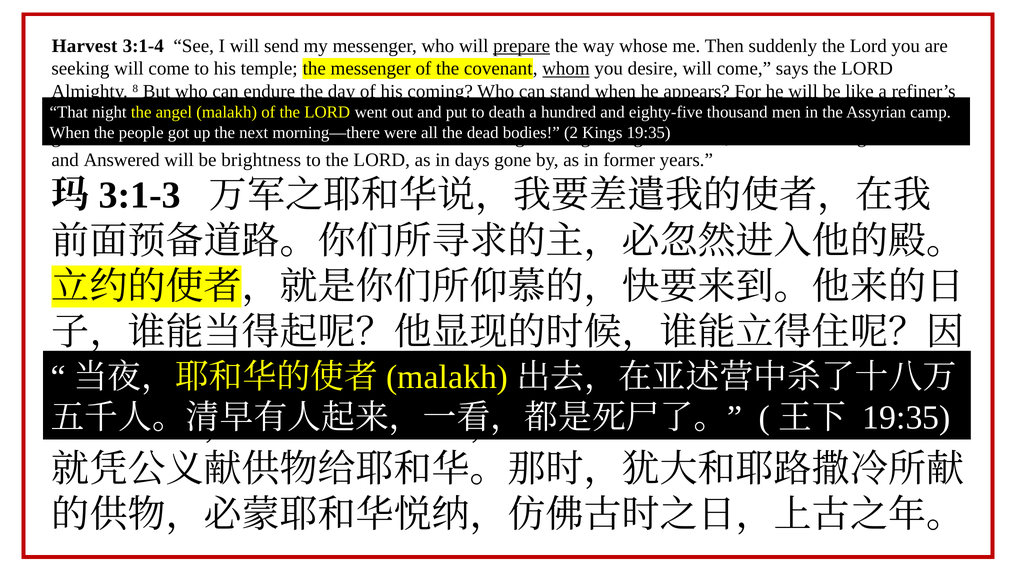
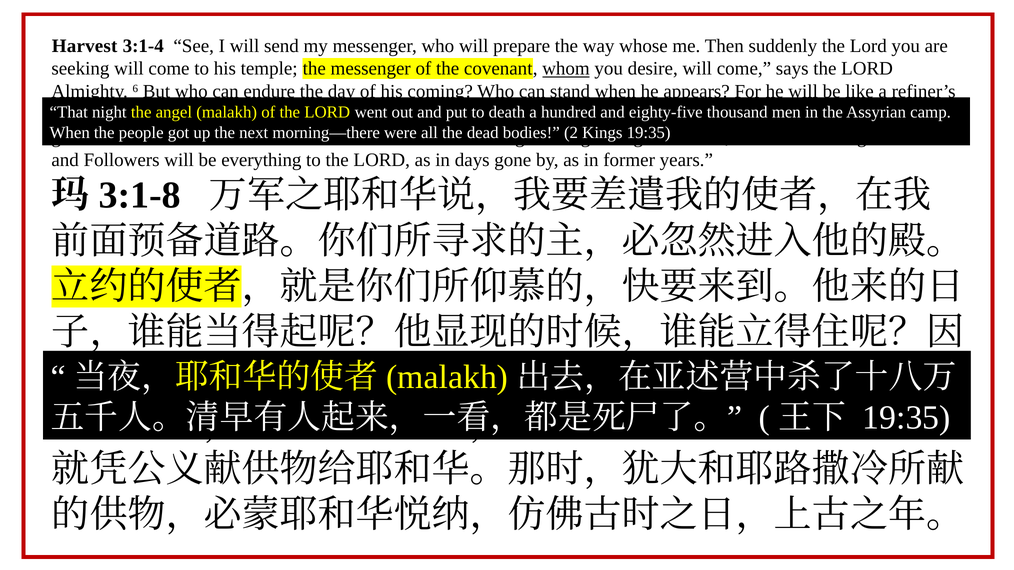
prepare underline: present -> none (522, 46)
8: 8 -> 6 (135, 88)
Answered: Answered -> Followers (122, 160)
brightness: brightness -> everything (261, 160)
3:1-3: 3:1-3 -> 3:1-8 (140, 196)
